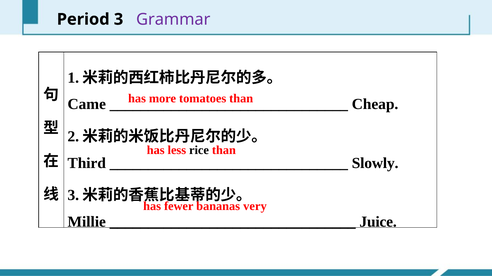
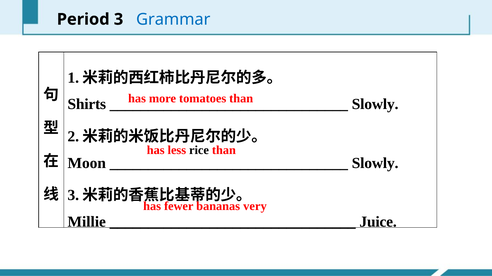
Grammar colour: purple -> blue (173, 19)
Came: Came -> Shirts (87, 105)
Cheap: Cheap -> Slowly (375, 105)
Third: Third -> Moon (87, 163)
